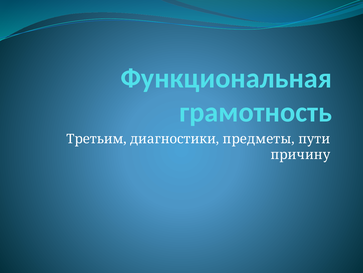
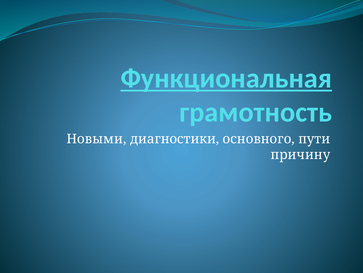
Функциональная underline: none -> present (226, 78)
Третьим: Третьим -> Новыми (97, 139)
предметы: предметы -> основного (259, 139)
